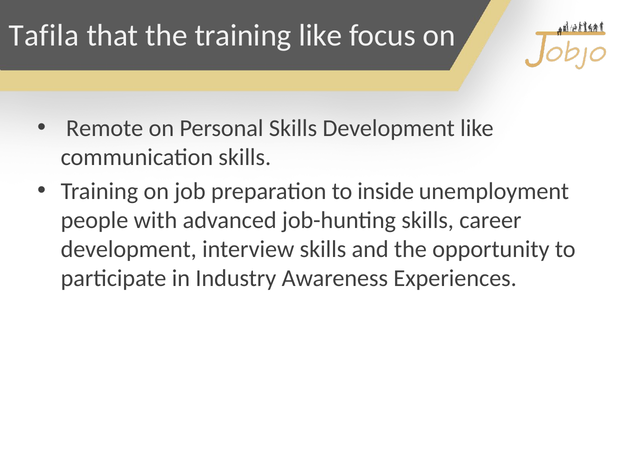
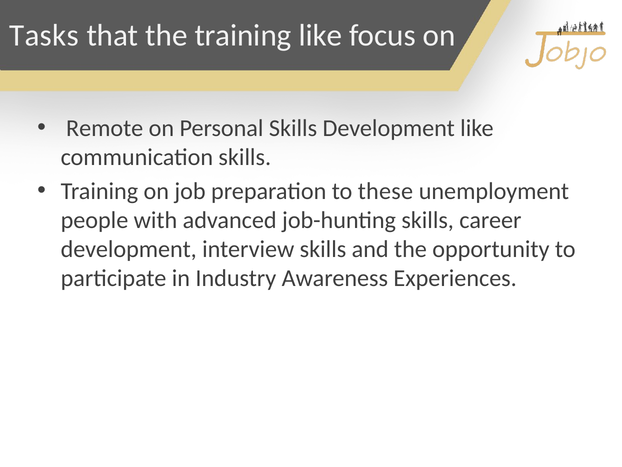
Tafila: Tafila -> Tasks (44, 35)
inside: inside -> these (385, 191)
